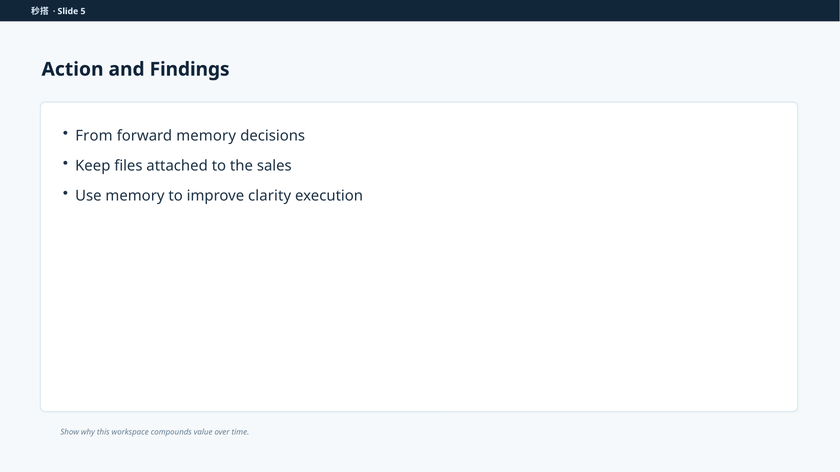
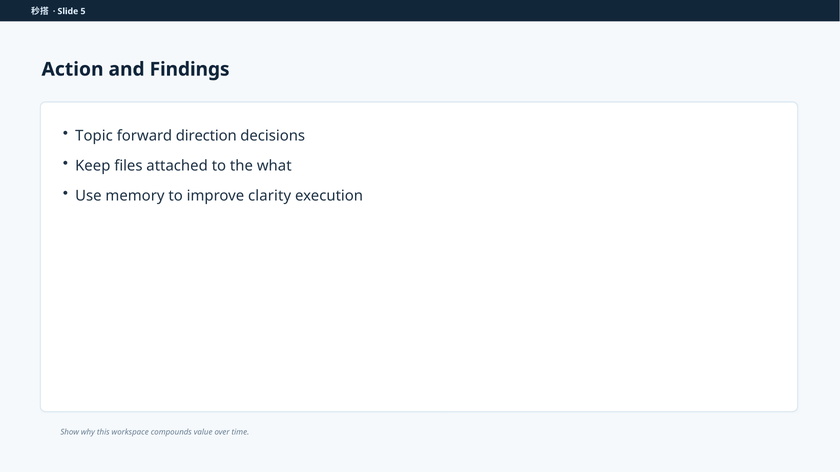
From: From -> Topic (94, 136)
forward memory: memory -> direction (206, 136)
sales: sales -> what (274, 166)
